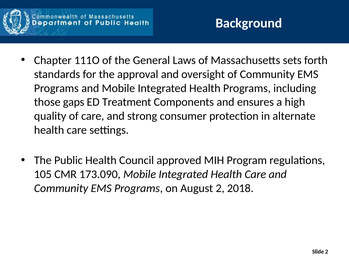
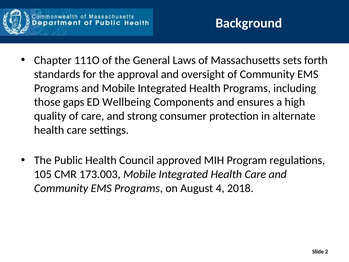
Treatment: Treatment -> Wellbeing (127, 102)
173.090: 173.090 -> 173.003 (100, 174)
August 2: 2 -> 4 (220, 188)
